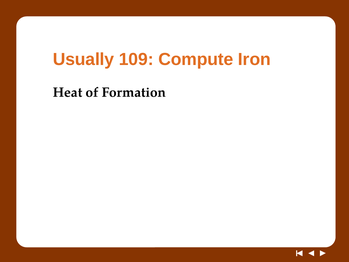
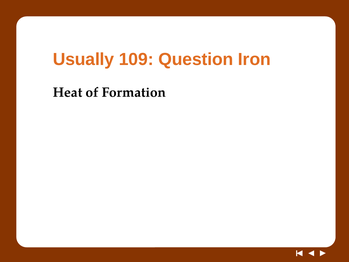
Compute: Compute -> Question (196, 59)
